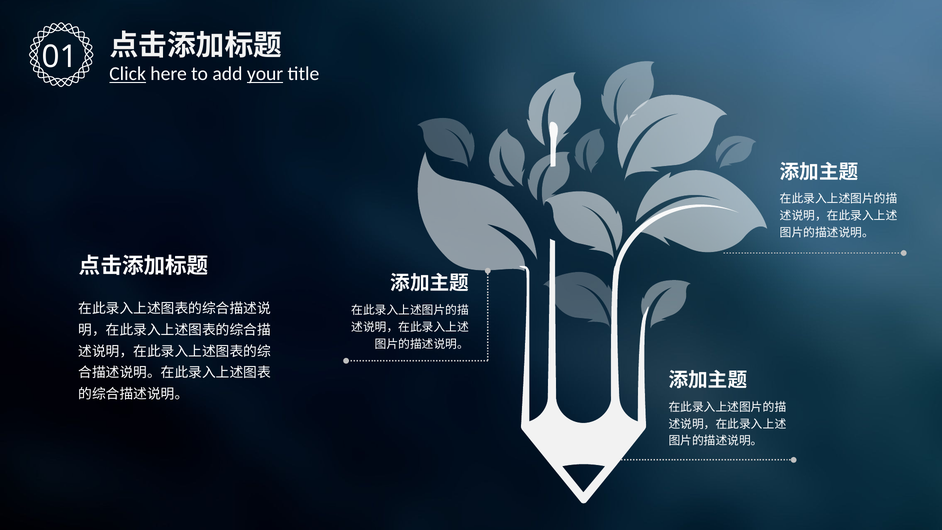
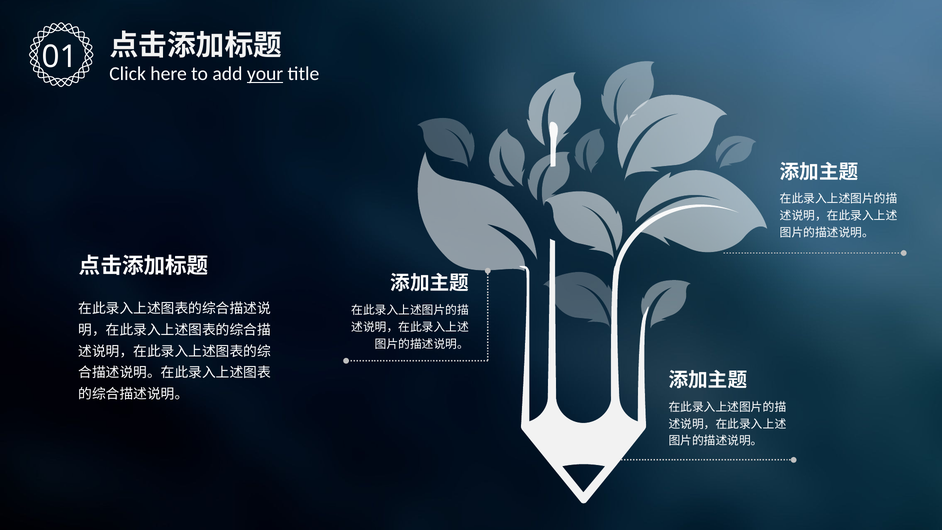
Click underline: present -> none (128, 74)
